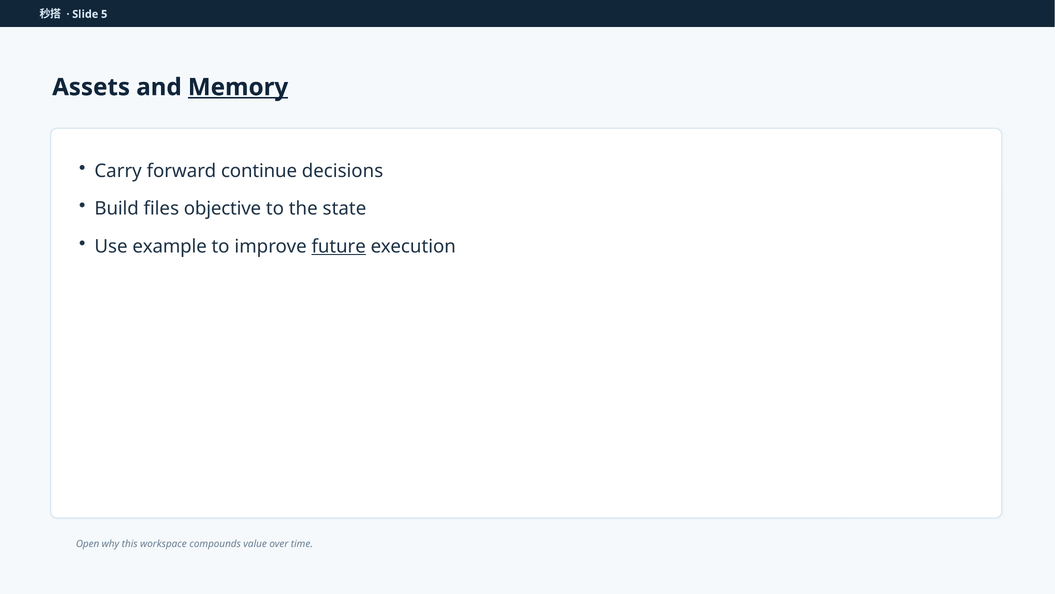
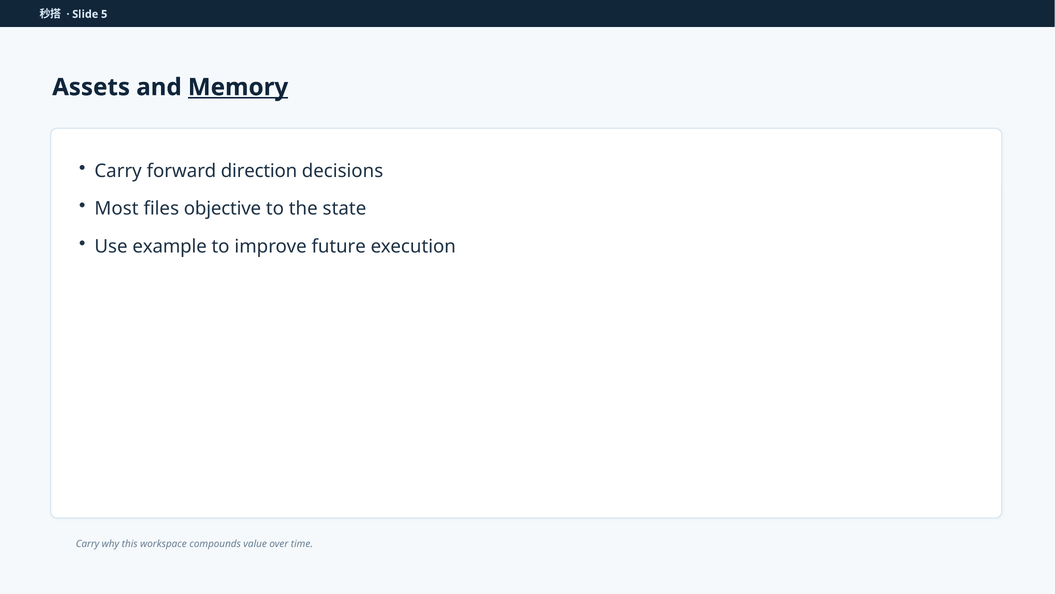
continue: continue -> direction (259, 171)
Build: Build -> Most (117, 209)
future underline: present -> none (339, 246)
Open: Open -> Carry (88, 543)
